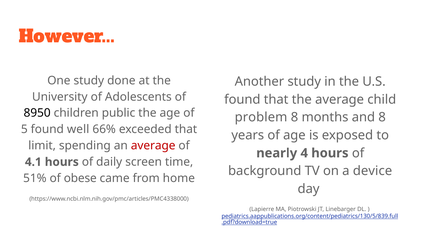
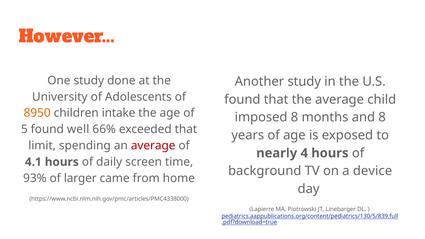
8950 colour: black -> orange (37, 113)
public: public -> intake (119, 113)
problem: problem -> imposed (261, 117)
51%: 51% -> 93% (35, 178)
obese: obese -> larger (80, 178)
